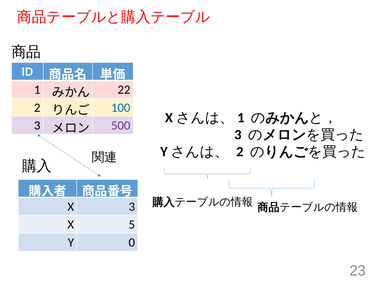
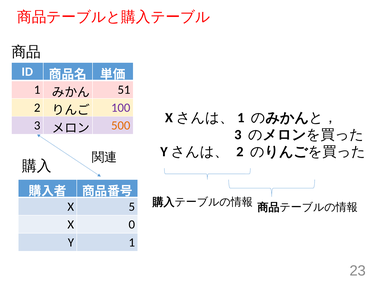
22: 22 -> 51 (124, 90)
100 colour: blue -> purple (121, 108)
500 colour: purple -> orange (121, 126)
X 3: 3 -> 5 (132, 207)
5: 5 -> 0 (132, 225)
Y 0: 0 -> 1 (132, 243)
